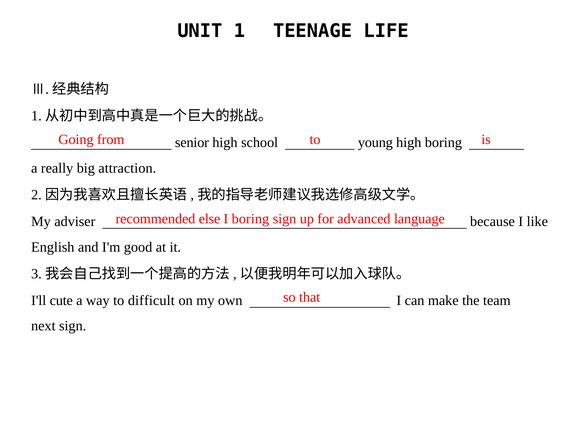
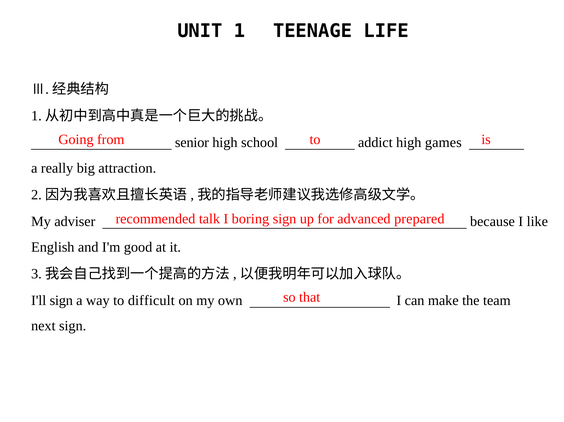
young: young -> addict (375, 142)
high boring: boring -> games (443, 142)
else: else -> talk (209, 219)
language: language -> prepared (419, 219)
I'll cute: cute -> sign (61, 300)
